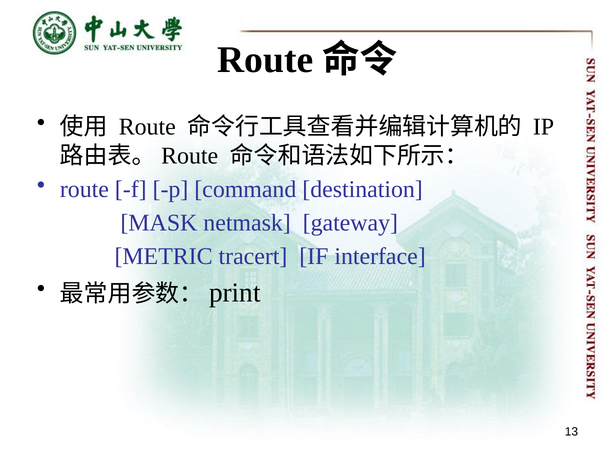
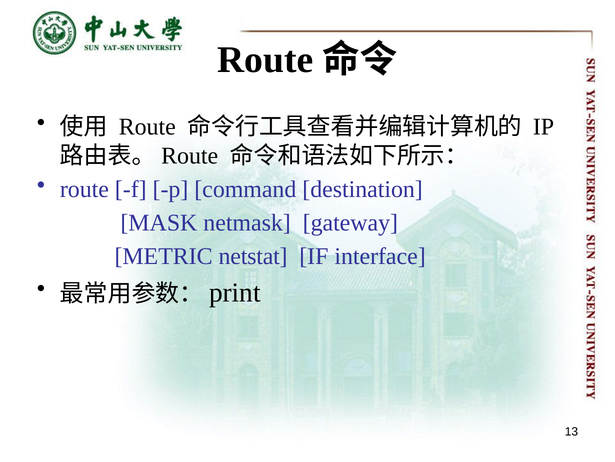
tracert: tracert -> netstat (253, 256)
